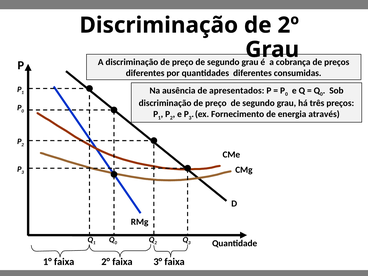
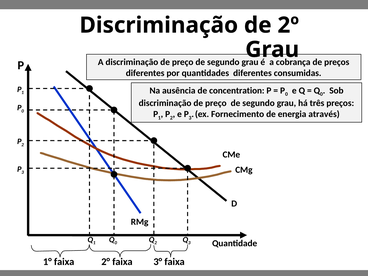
apresentados: apresentados -> concentration (237, 91)
